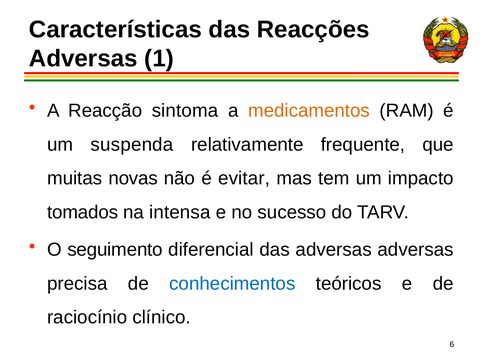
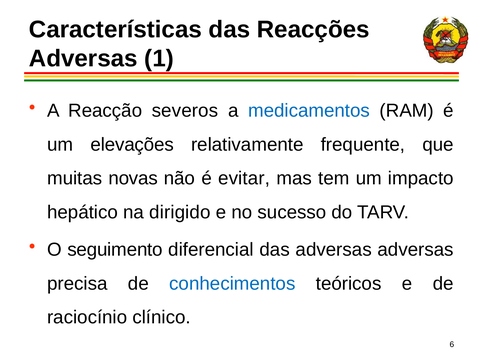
sintoma: sintoma -> severos (185, 111)
medicamentos colour: orange -> blue (309, 111)
suspenda: suspenda -> elevações (132, 145)
tomados: tomados -> hepático (83, 212)
intensa: intensa -> dirigido (180, 212)
